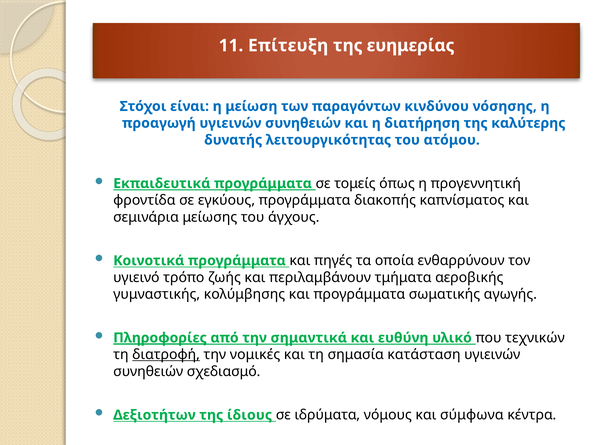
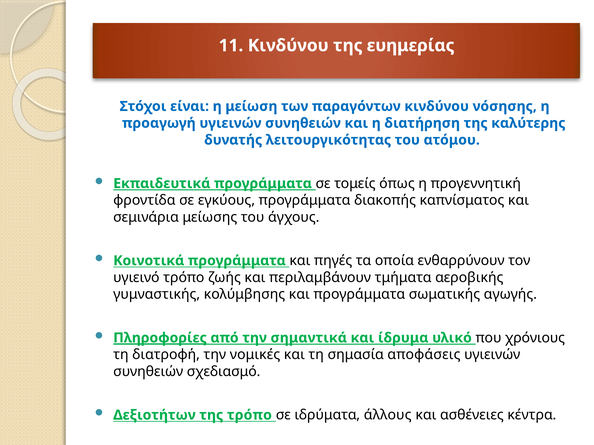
11 Επίτευξη: Επίτευξη -> Κινδύνου (288, 46)
ευθύνη: ευθύνη -> ίδρυμα (403, 338)
τεχνικών: τεχνικών -> χρόνιους (535, 338)
διατροφή underline: present -> none (166, 355)
κατάσταση: κατάσταση -> αποφάσεις (424, 355)
της ίδιους: ίδιους -> τρόπο (249, 415)
νόμους: νόμους -> άλλους (388, 415)
σύμφωνα: σύμφωνα -> ασθένειες (472, 415)
